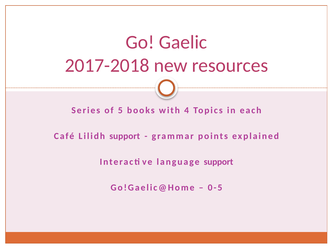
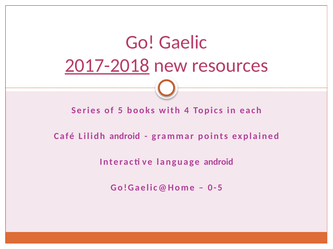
2017-2018 underline: none -> present (107, 66)
Lilidh support: support -> android (125, 136)
language support: support -> android (219, 162)
